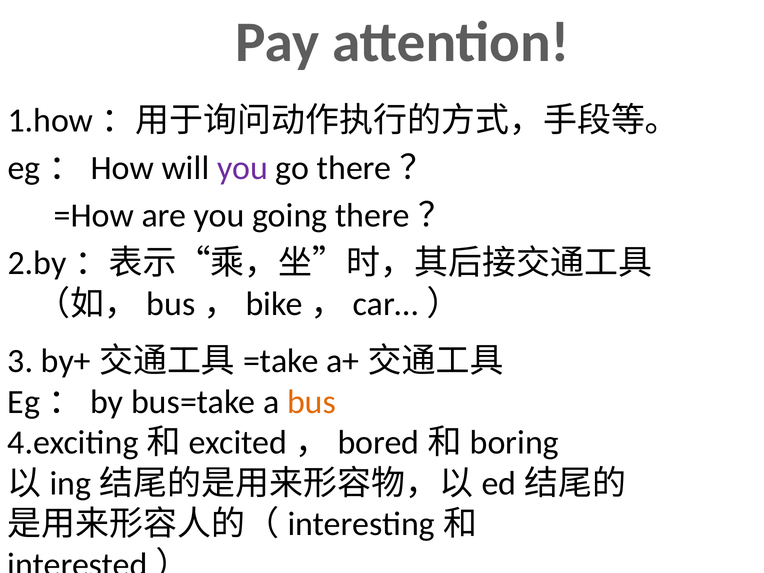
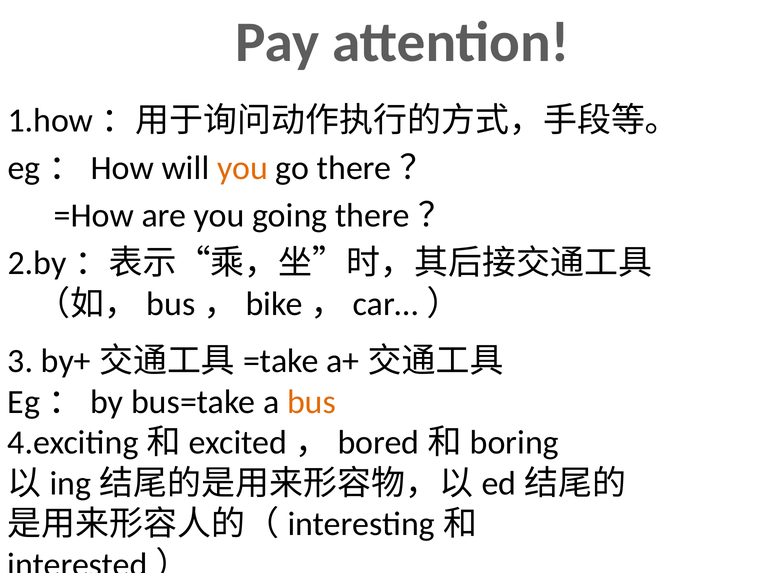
you colour: purple -> orange (242, 168)
